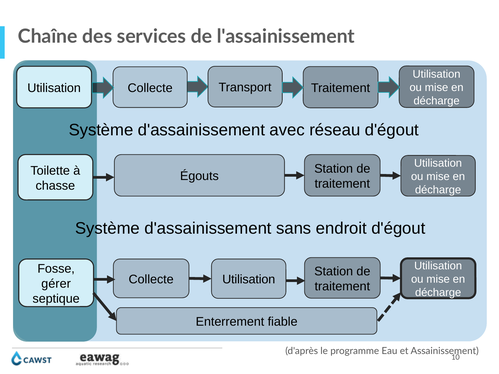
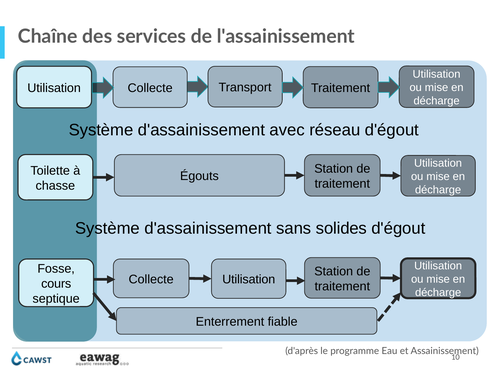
endroit: endroit -> solides (341, 228)
gérer: gérer -> cours (56, 284)
